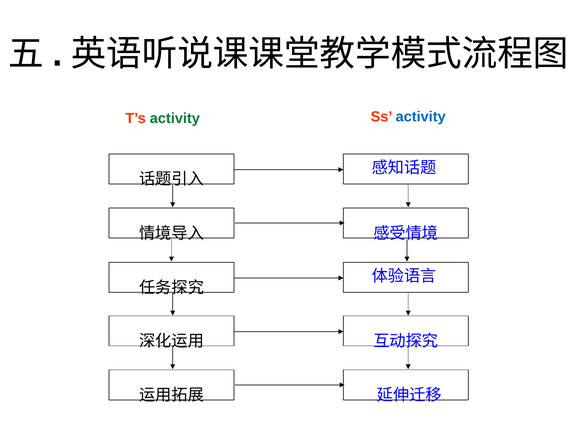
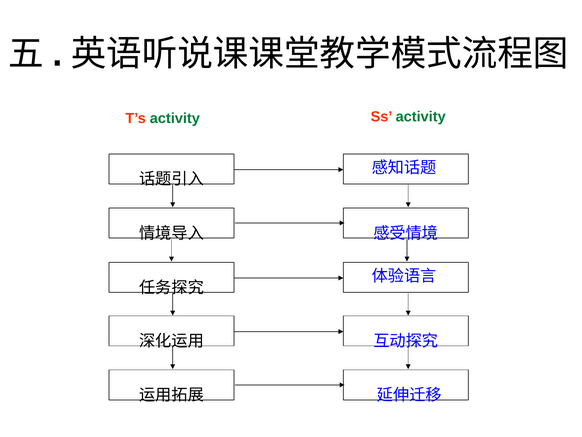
activity colour: blue -> green (421, 117)
